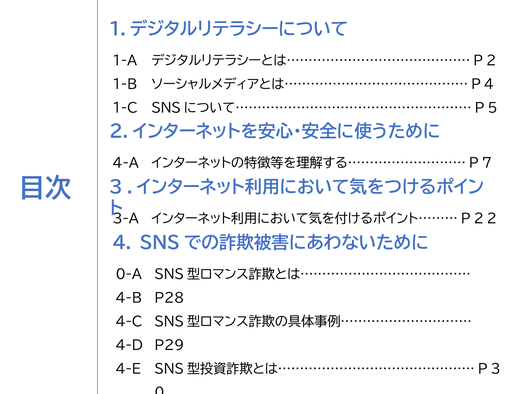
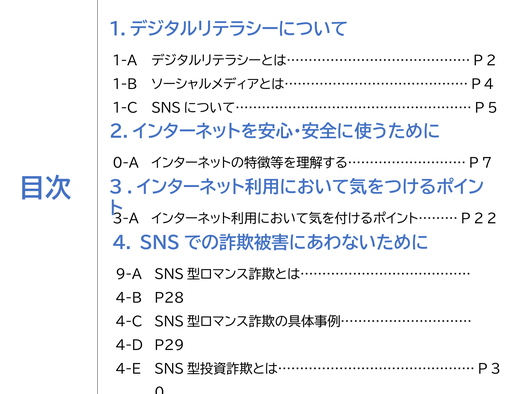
4-A: 4-A -> 0-A (126, 163)
0-A: 0-A -> 9-A (129, 274)
